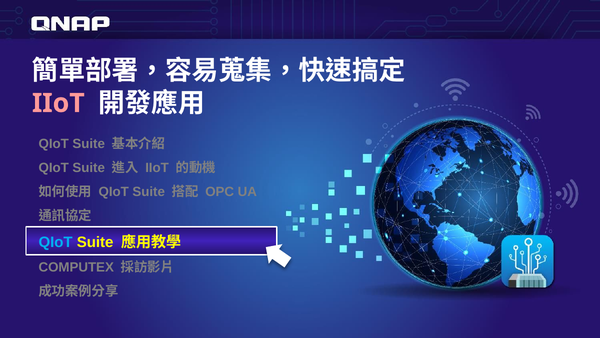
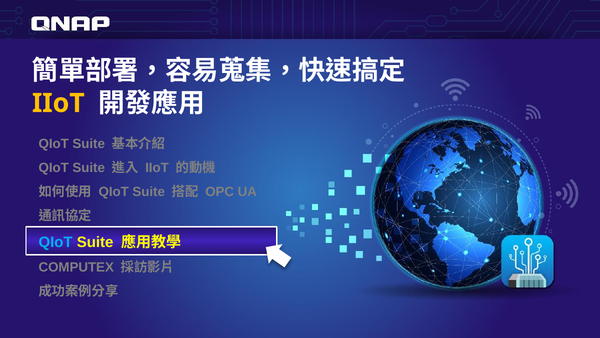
IIoT colour: pink -> yellow (58, 103)
